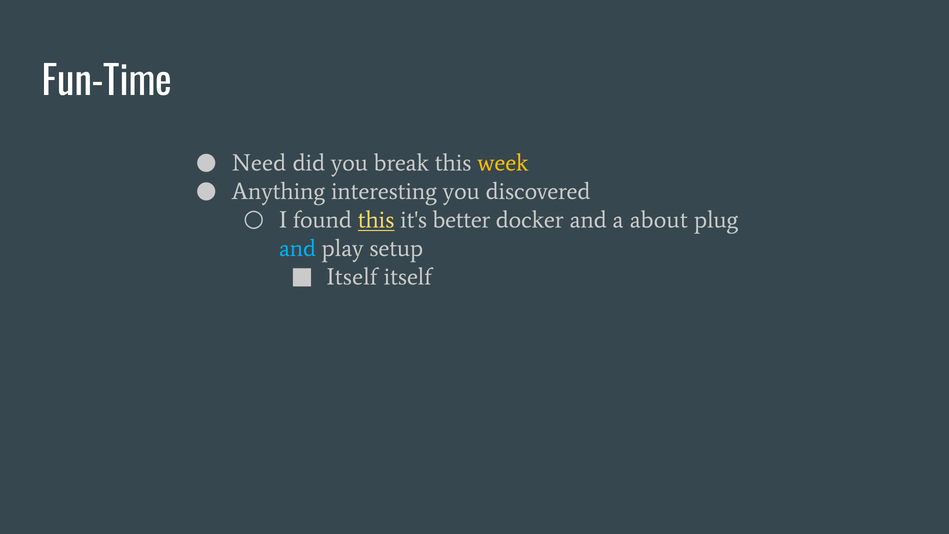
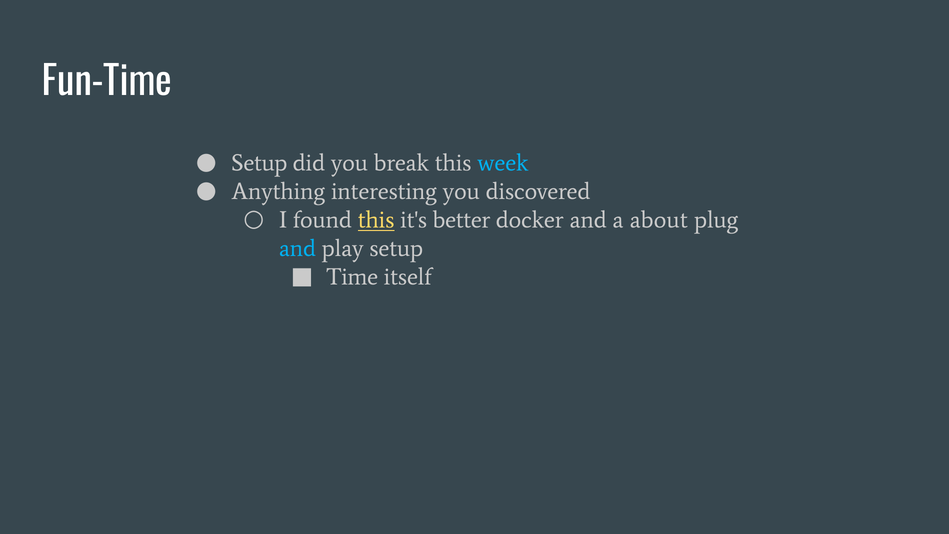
Need: Need -> Setup (259, 163)
week colour: yellow -> light blue (503, 163)
Itself: Itself -> Time (352, 277)
